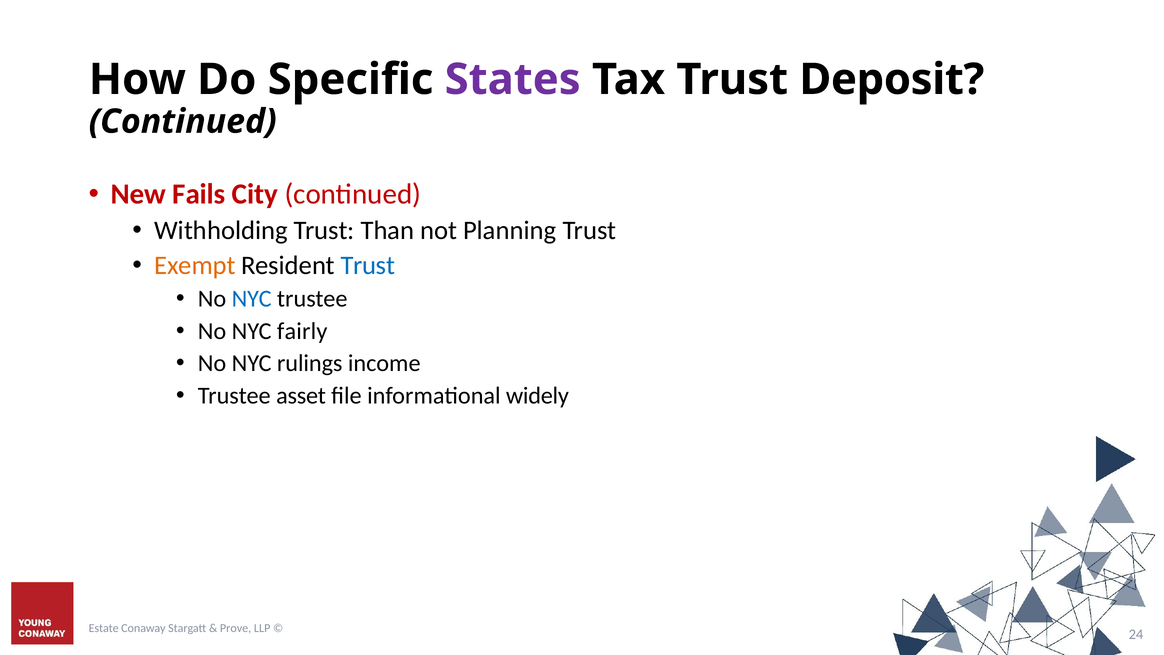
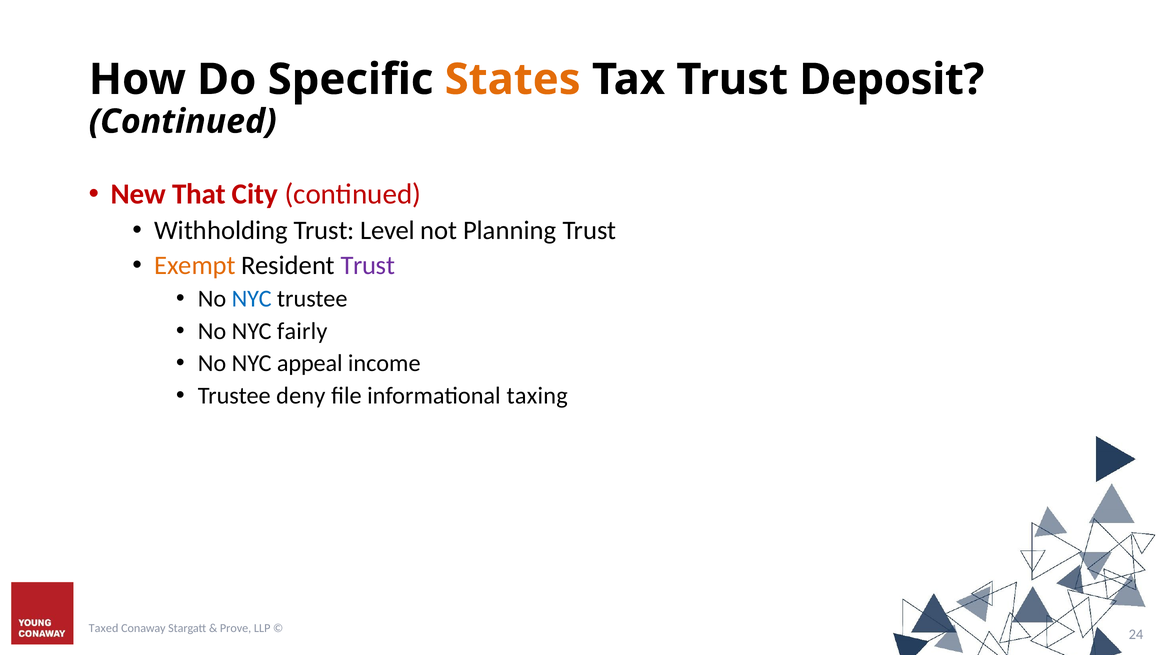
States colour: purple -> orange (513, 79)
Fails: Fails -> That (199, 194)
Than: Than -> Level (387, 230)
Trust colour: blue -> purple (368, 265)
rulings: rulings -> appeal (310, 363)
asset: asset -> deny (301, 395)
widely: widely -> taxing (537, 395)
Estate: Estate -> Taxed (104, 628)
